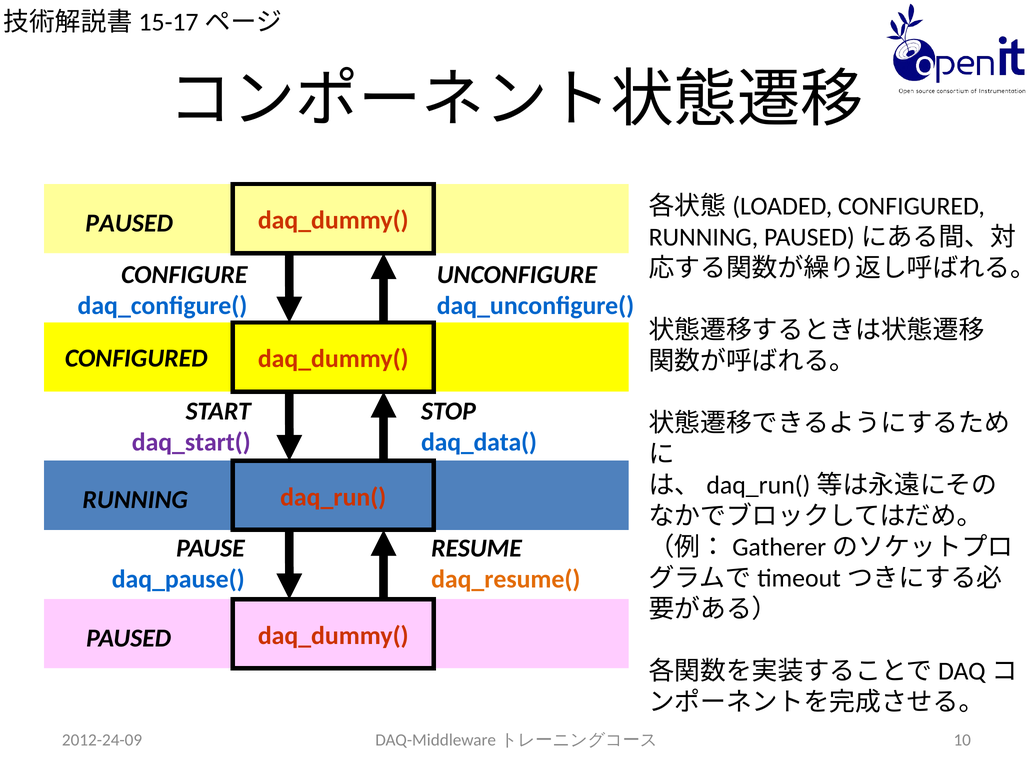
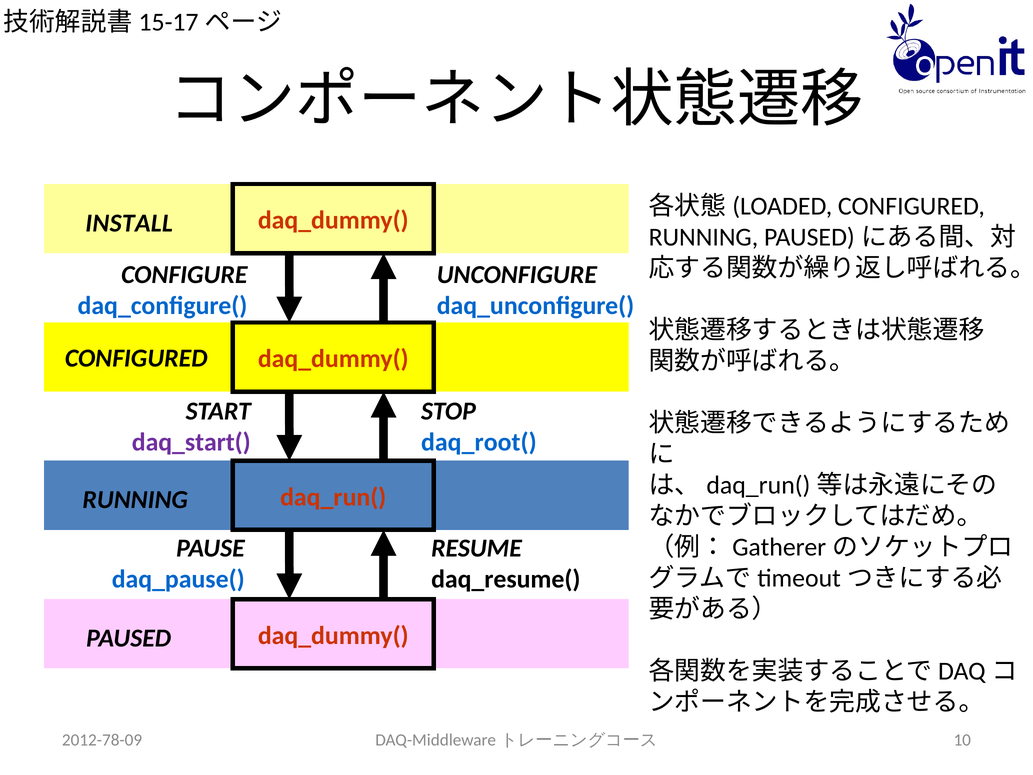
PAUSED: PAUSED -> INSTALL (129, 223)
daq_data(: daq_data( -> daq_root( (479, 442)
daq_resume( colour: orange -> black (506, 579)
2012-24-09: 2012-24-09 -> 2012-78-09 (102, 740)
